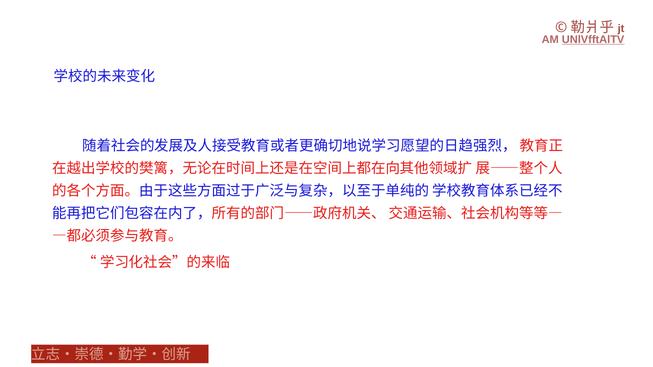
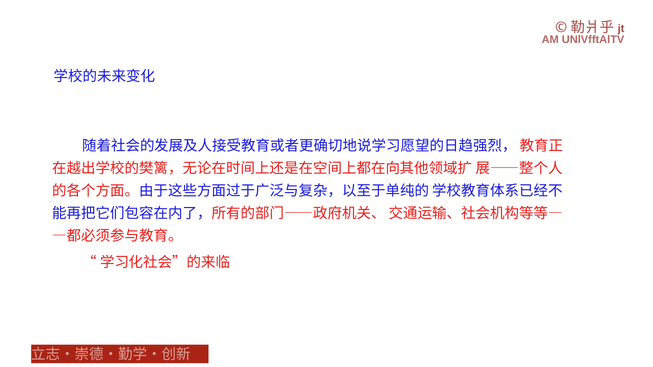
UNlVfftAlTV underline: present -> none (593, 40)
